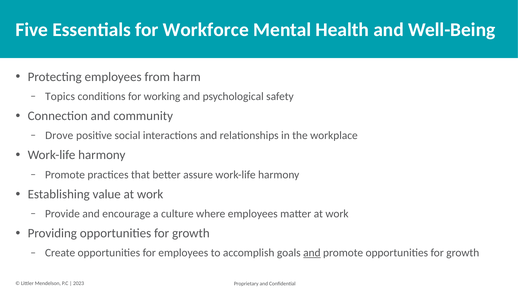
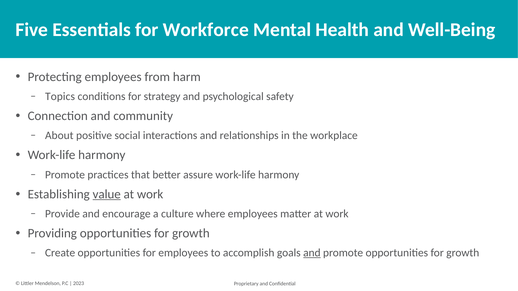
working: working -> strategy (162, 96)
Drove: Drove -> About (59, 136)
value underline: none -> present (107, 194)
